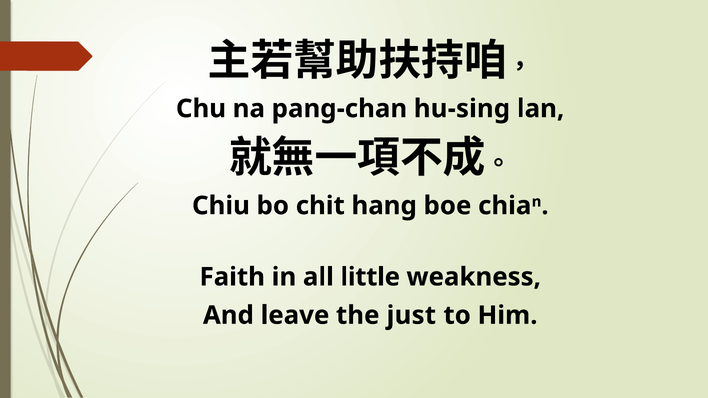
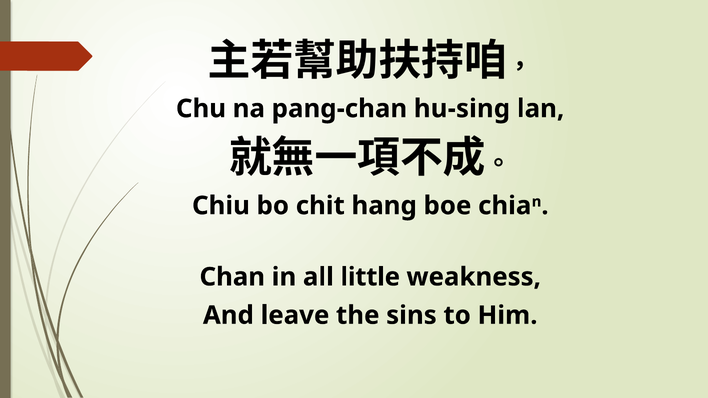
Faith: Faith -> Chan (232, 277)
just: just -> sins (411, 316)
